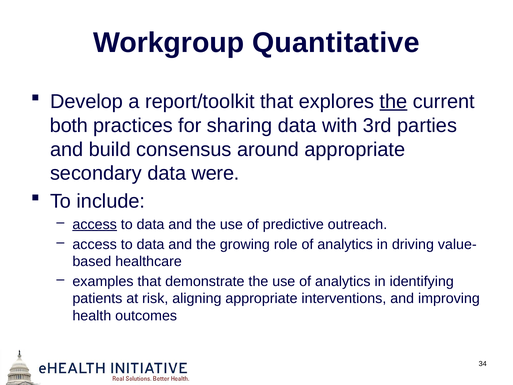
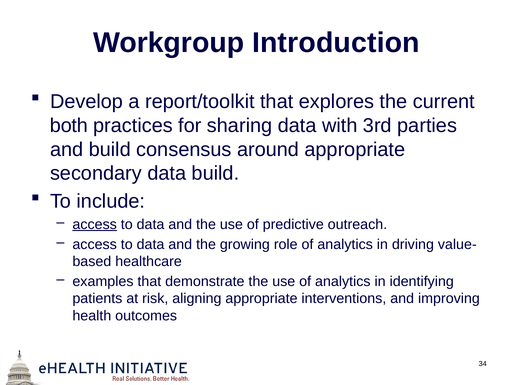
Quantitative: Quantitative -> Introduction (336, 43)
the underline: present -> none (393, 101)
data were: were -> build (215, 173)
